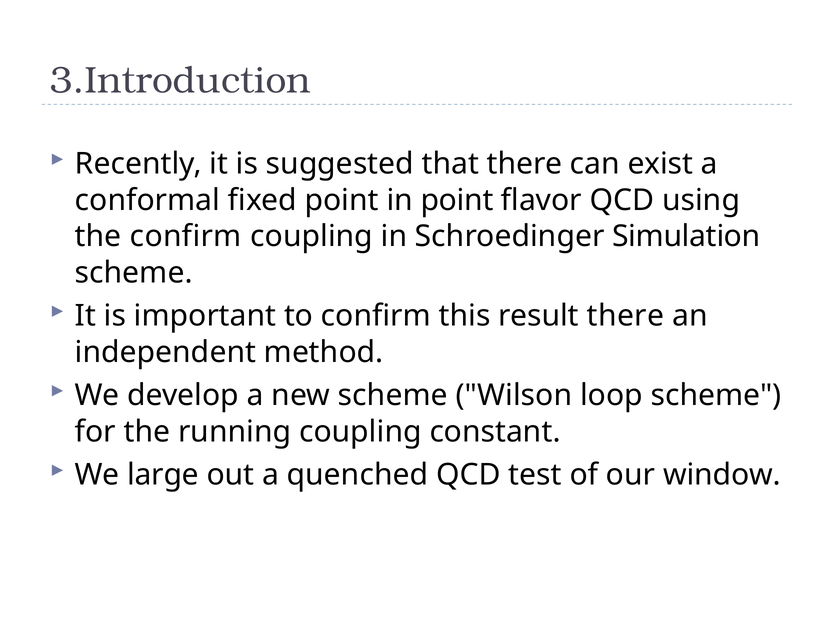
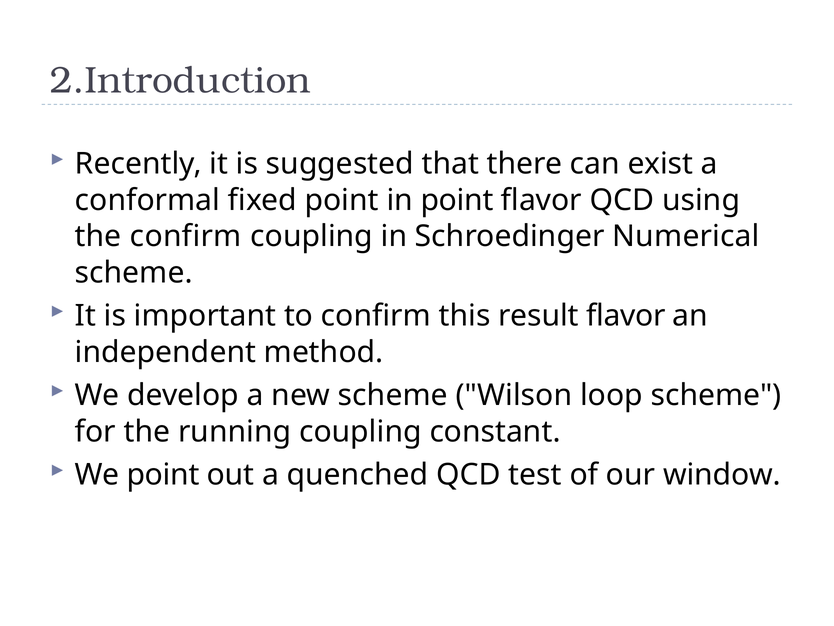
3.Introduction: 3.Introduction -> 2.Introduction (180, 80)
Simulation: Simulation -> Numerical (686, 236)
result there: there -> flavor (626, 316)
We large: large -> point (163, 474)
